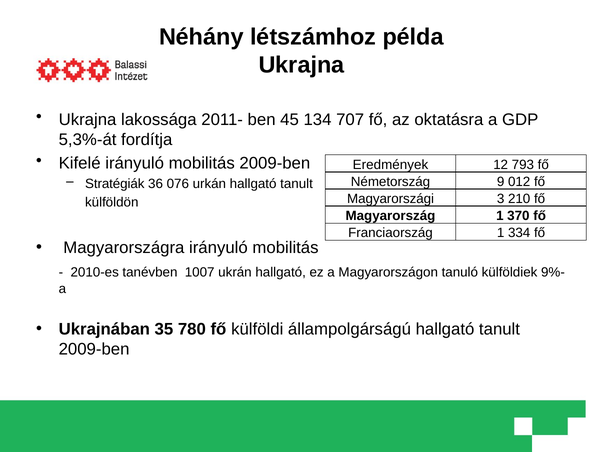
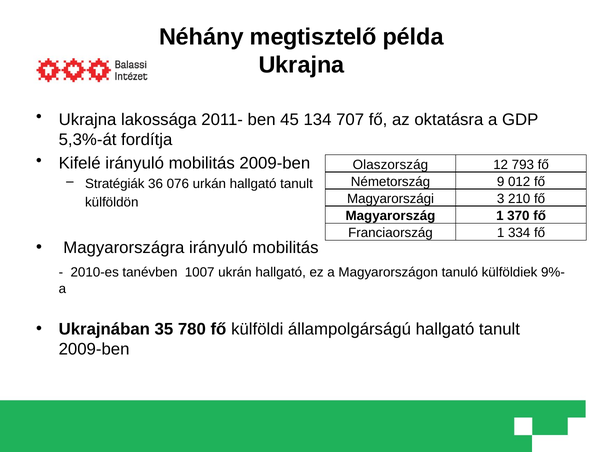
létszámhoz: létszámhoz -> megtisztelő (313, 37)
Eredmények: Eredmények -> Olaszország (390, 165)
